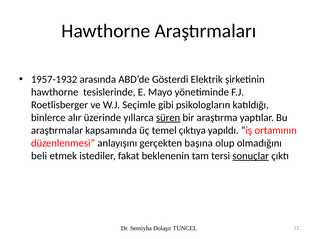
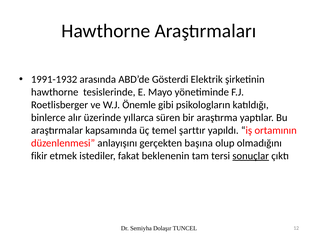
1957-1932: 1957-1932 -> 1991-1932 (54, 79)
Seçimle: Seçimle -> Önemle (139, 105)
süren underline: present -> none (168, 117)
çıktıya: çıktıya -> şarttır (192, 130)
beli: beli -> fikir (39, 156)
